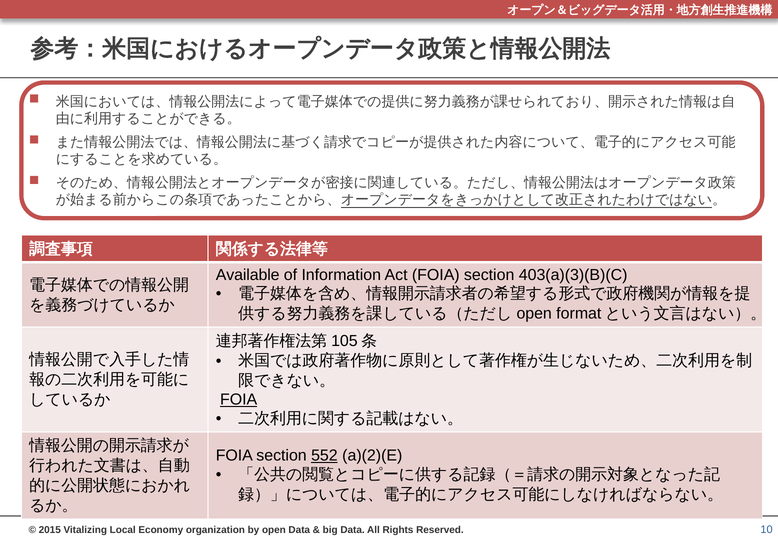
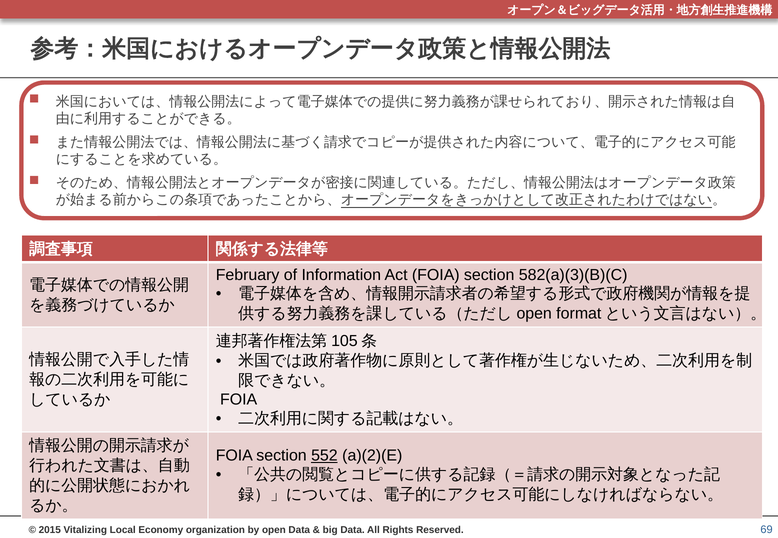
Available: Available -> February (248, 275)
403(a)(3)(B)(C: 403(a)(3)(B)(C -> 582(a)(3)(B)(C (573, 275)
FOIA underline: present -> none (239, 400)
10: 10 -> 69 (767, 530)
